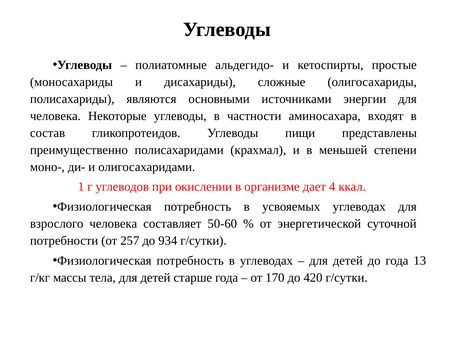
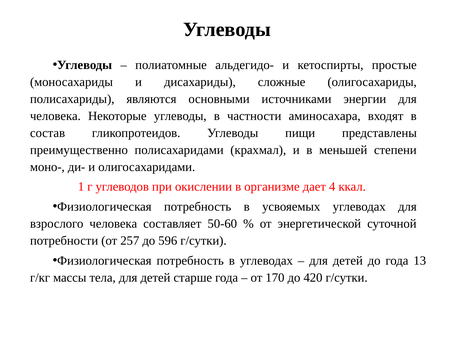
934: 934 -> 596 (168, 240)
